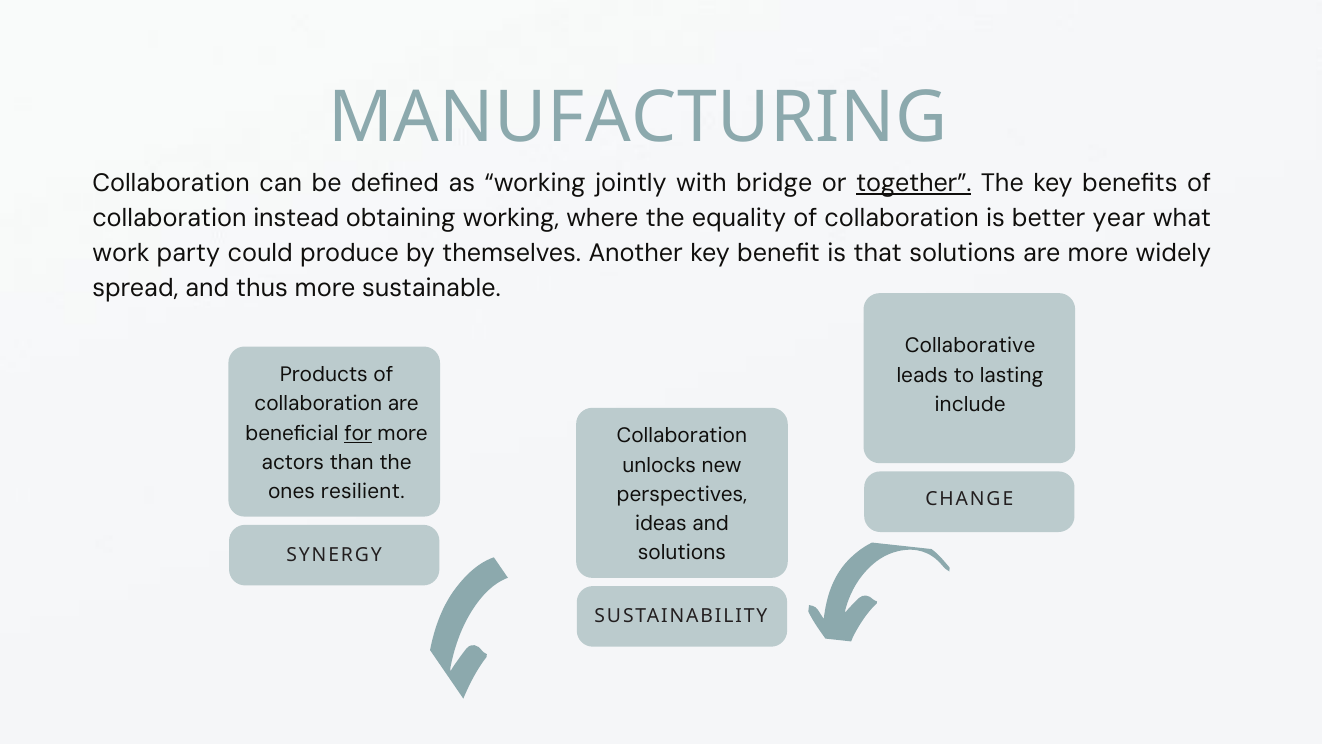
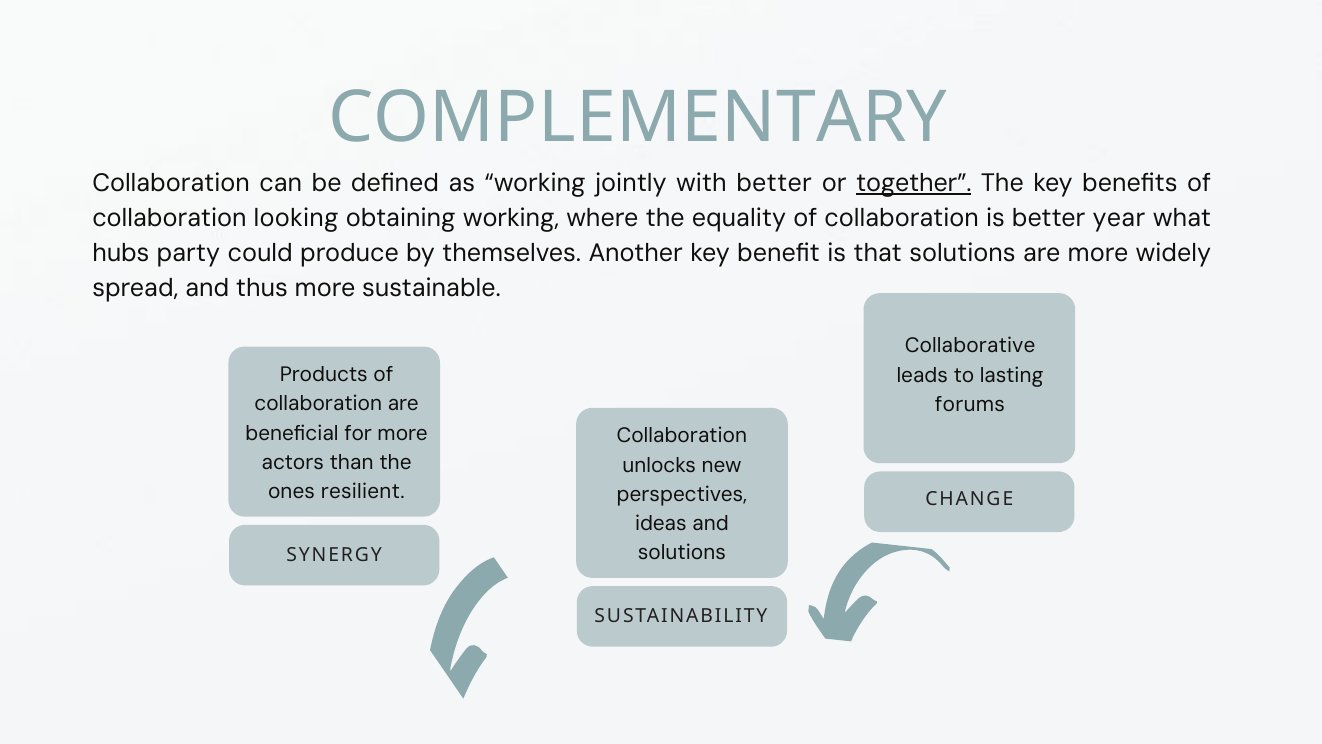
MANUFACTURING: MANUFACTURING -> COMPLEMENTARY (638, 118)
with bridge: bridge -> better (774, 183)
instead: instead -> looking (296, 218)
work: work -> hubs (121, 253)
include: include -> forums (970, 404)
for underline: present -> none (358, 433)
